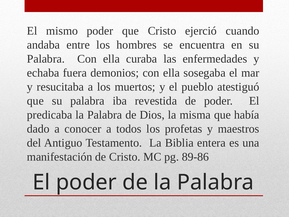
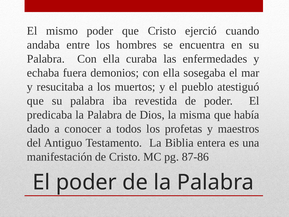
89-86: 89-86 -> 87-86 (195, 157)
